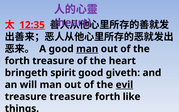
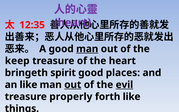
12:35 underline: present -> none (32, 25)
forth: forth -> keep (17, 61)
giveth: giveth -> places (123, 73)
an will: will -> like (28, 85)
out underline: none -> present (73, 85)
treasure treasure: treasure -> properly (71, 97)
